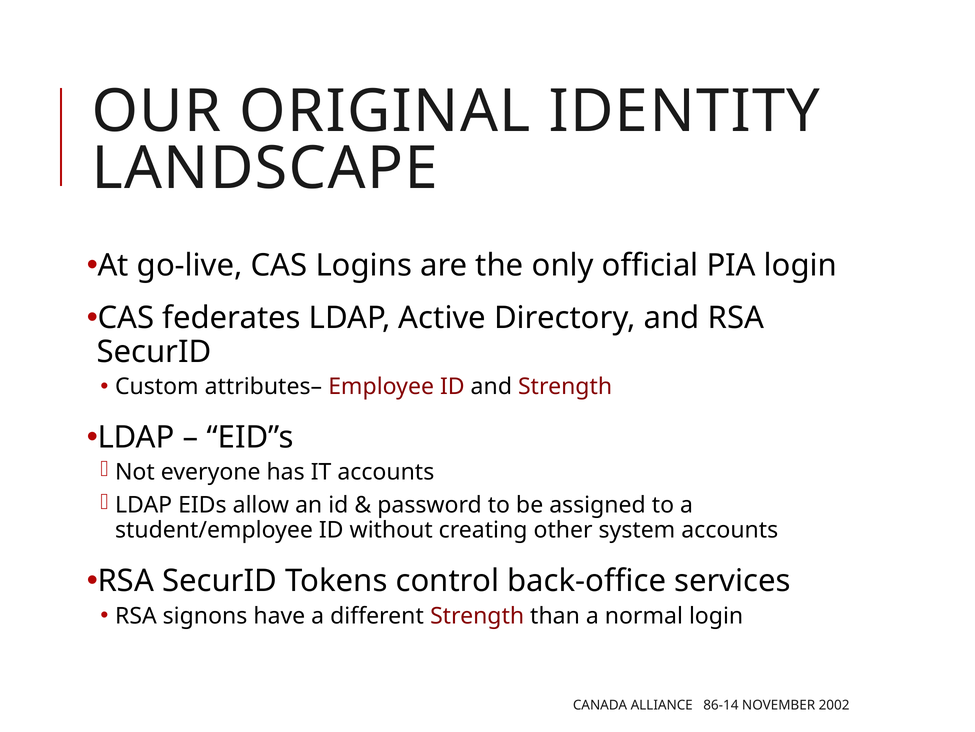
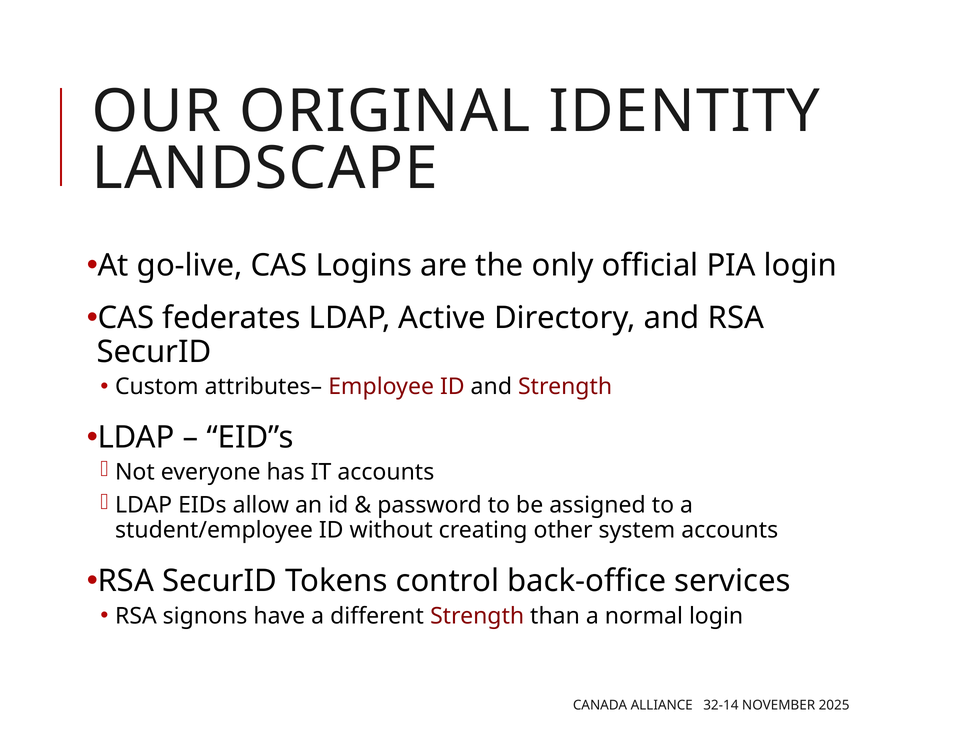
86-14: 86-14 -> 32-14 (721, 704)
2002: 2002 -> 2025 (834, 704)
